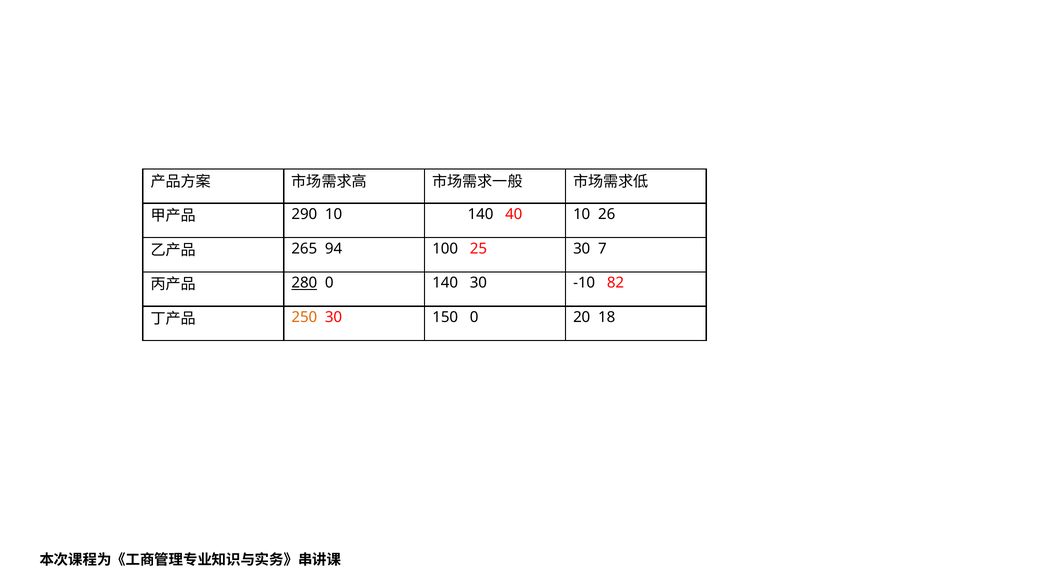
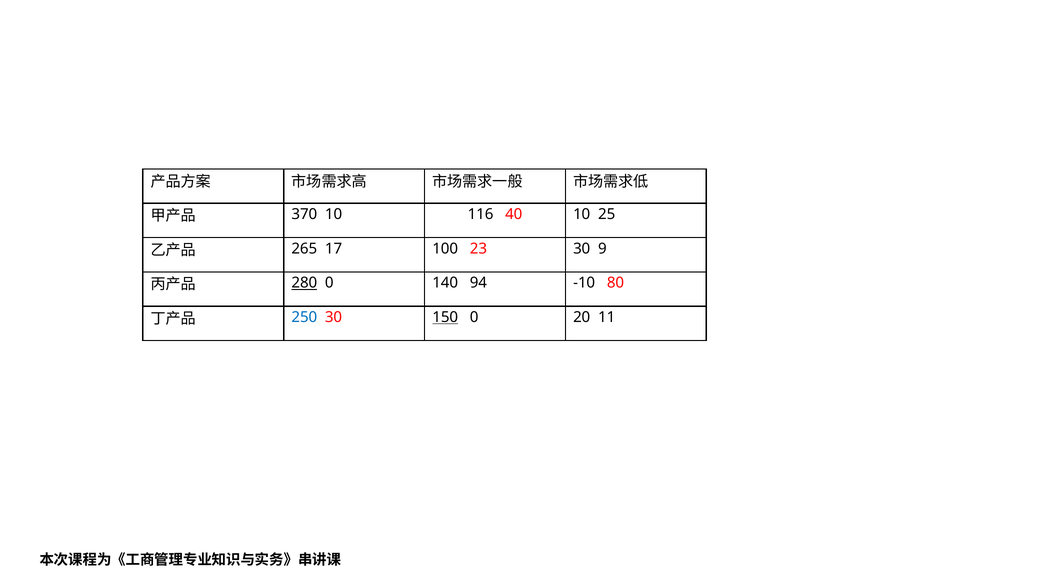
290: 290 -> 370 (304, 215)
10 140: 140 -> 116 (481, 215)
26: 26 -> 25 (607, 215)
94: 94 -> 17 (334, 249)
25: 25 -> 23 (478, 249)
7: 7 -> 9 (602, 249)
140 30: 30 -> 94 (478, 283)
82: 82 -> 80 (615, 283)
250 colour: orange -> blue (304, 317)
150 underline: none -> present (445, 317)
18: 18 -> 11 (607, 317)
